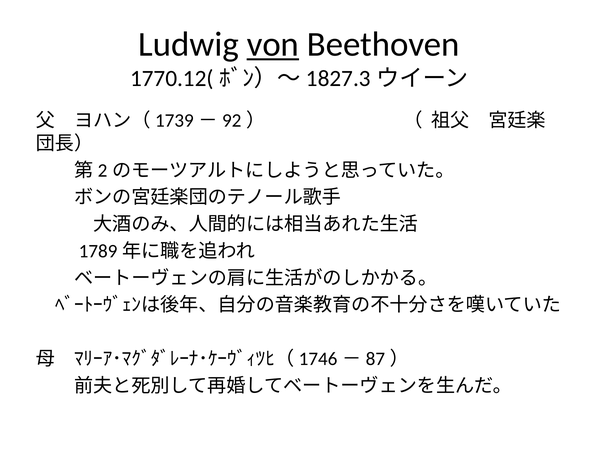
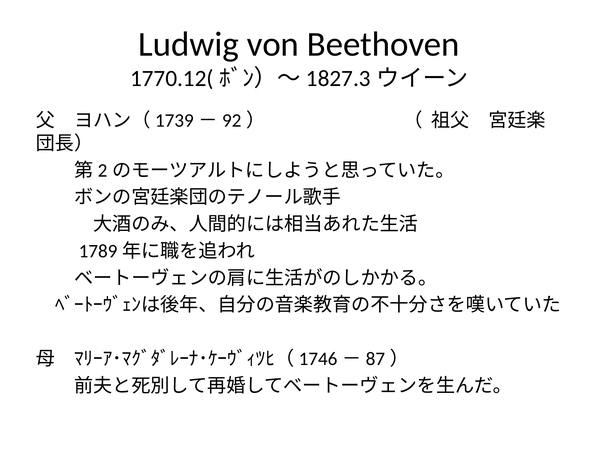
von underline: present -> none (273, 44)
